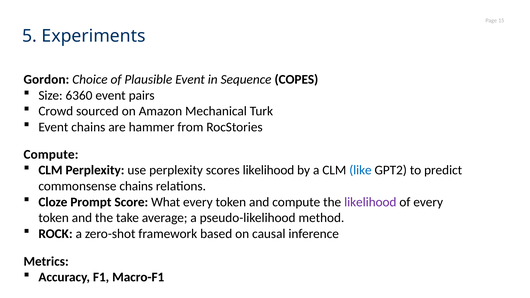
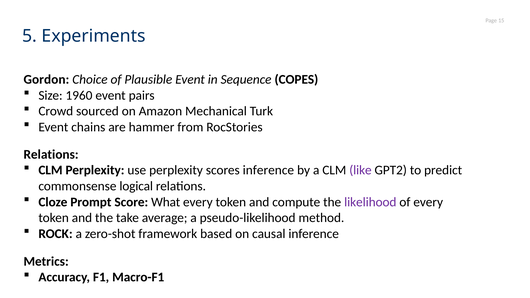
6360: 6360 -> 1960 (79, 95)
Compute: Compute -> Relations (51, 154)
scores likelihood: likelihood -> inference (268, 170)
like colour: blue -> purple (360, 170)
commonsense chains: chains -> logical (136, 186)
